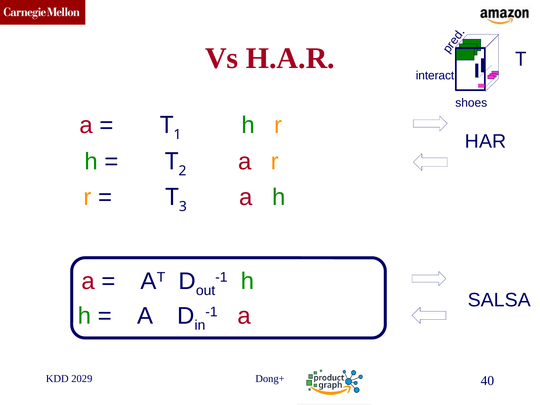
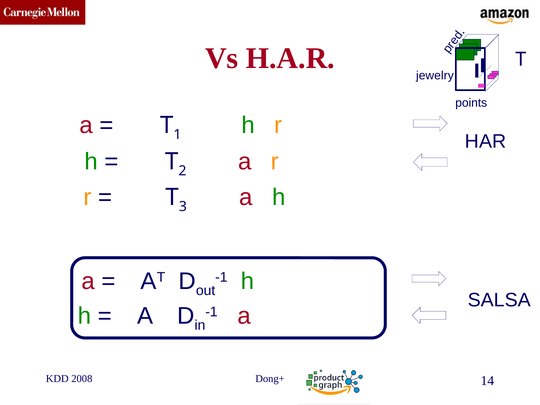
interact: interact -> jewelry (435, 76)
shoes: shoes -> points (471, 103)
2029: 2029 -> 2008 (82, 379)
40: 40 -> 14 (487, 381)
